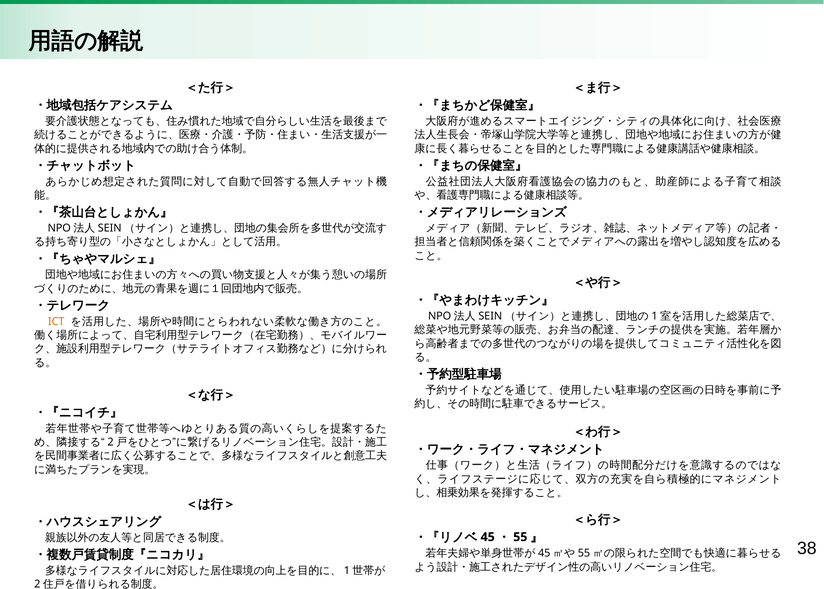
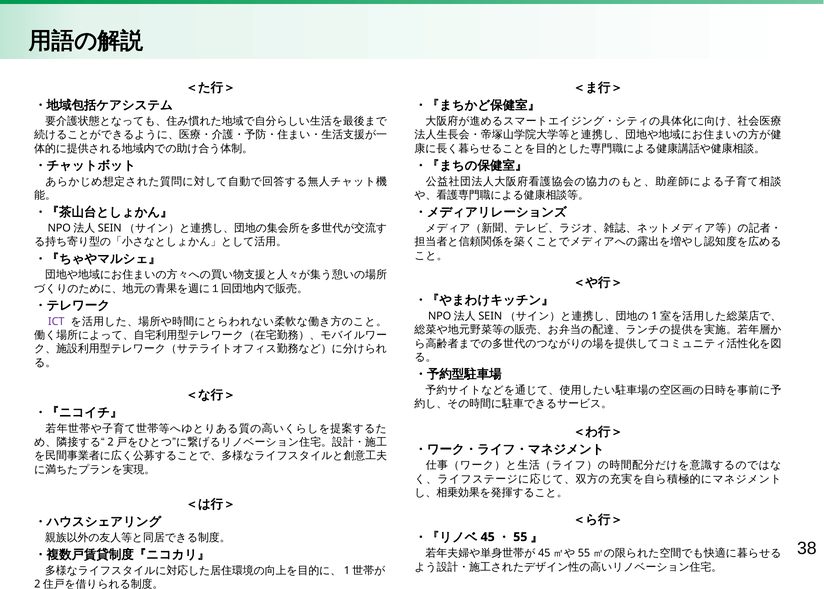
ICT colour: orange -> purple (56, 321)
